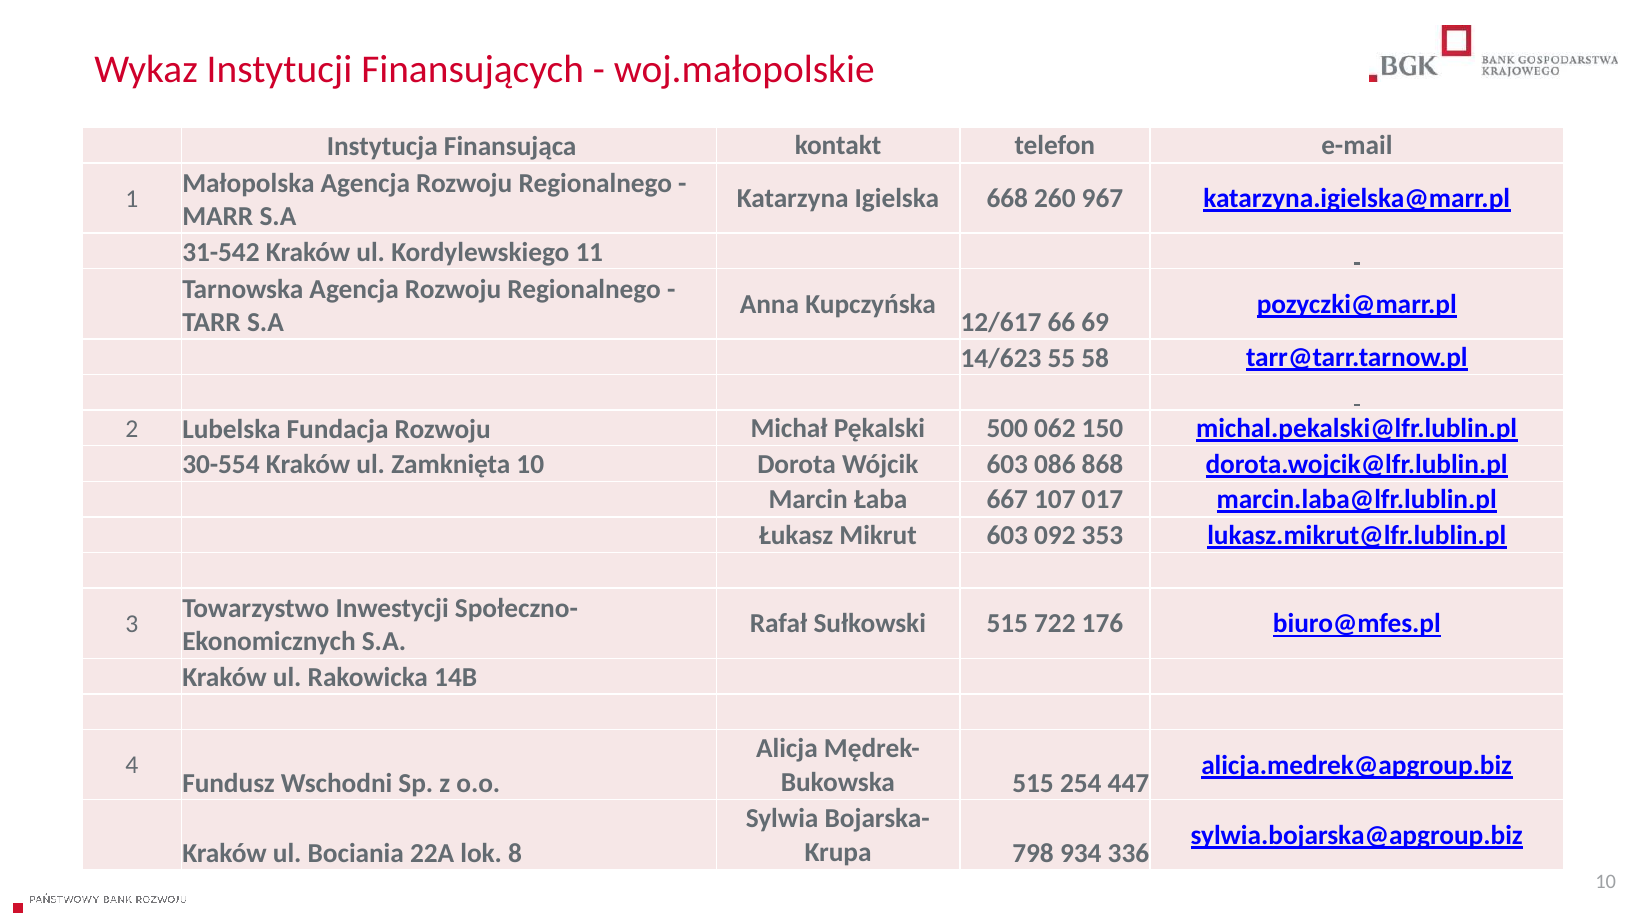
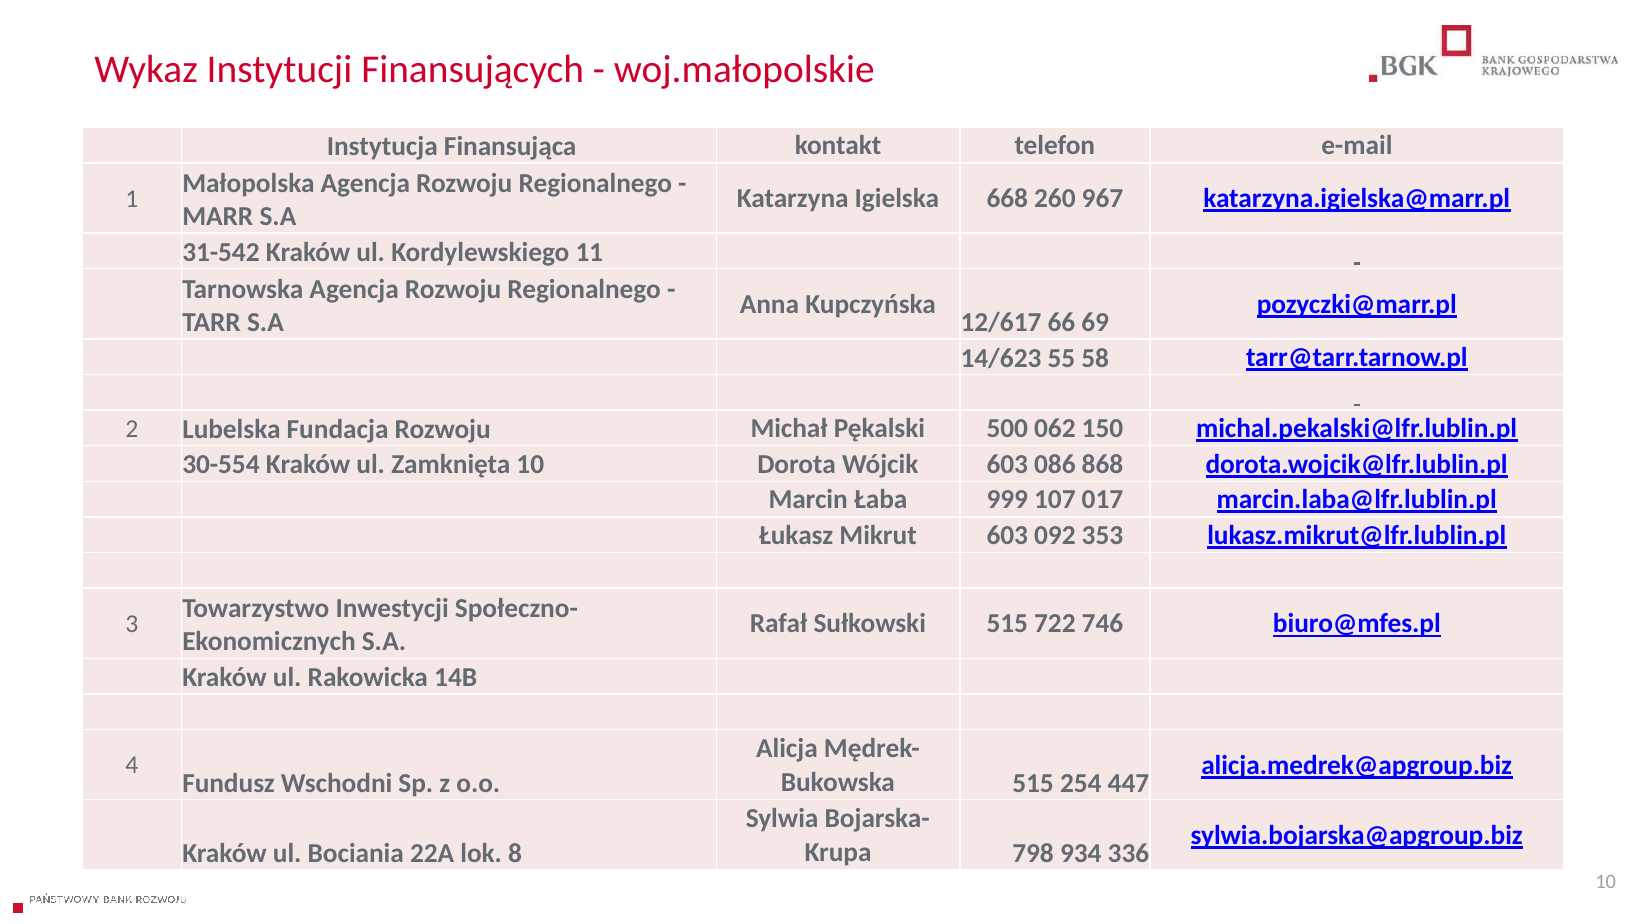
667: 667 -> 999 (1007, 500)
176: 176 -> 746 (1102, 624)
